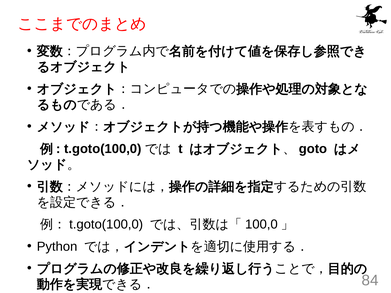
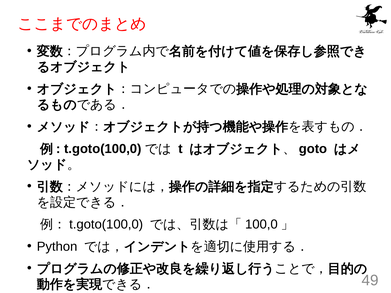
84: 84 -> 49 (370, 281)
